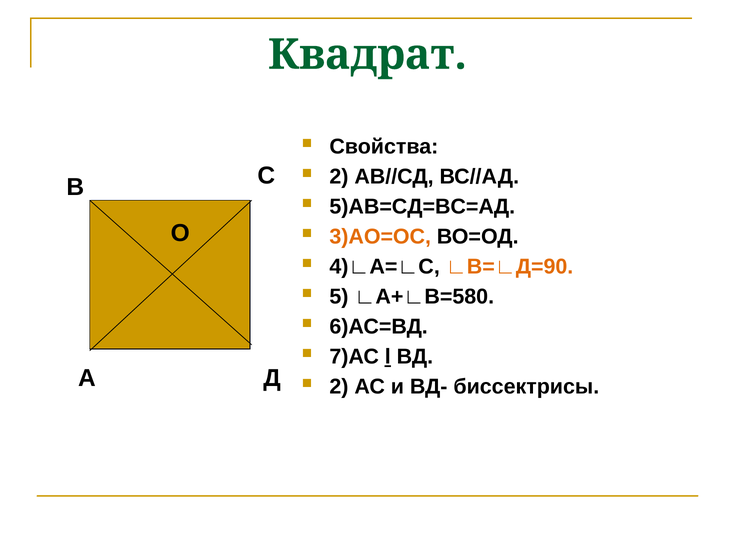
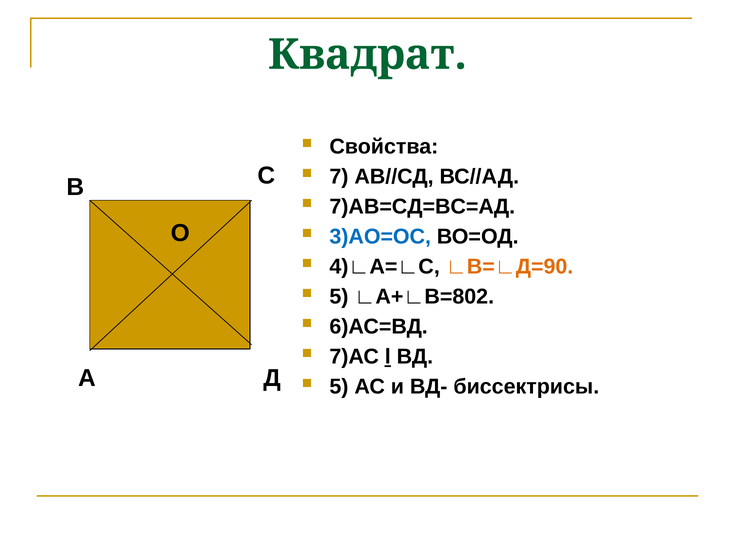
2: 2 -> 7 (339, 177)
5)АВ=СД=ВС=АД: 5)АВ=СД=ВС=АД -> 7)АВ=СД=ВС=АД (422, 207)
3)АО=ОС colour: orange -> blue (380, 237)
∟А+∟В=580: ∟А+∟В=580 -> ∟А+∟В=802 (424, 297)
2: 2 -> 5 (339, 387)
